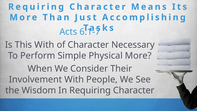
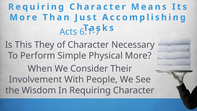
This With: With -> They (44, 45)
